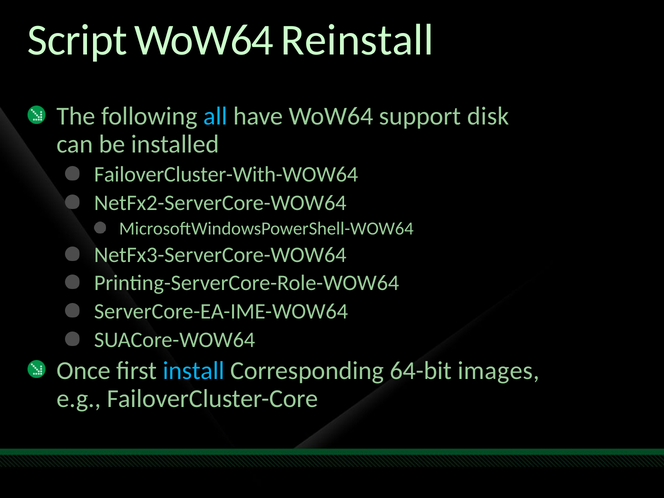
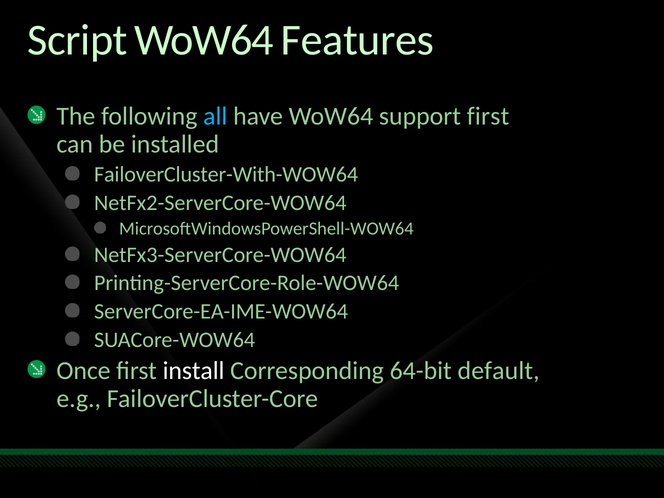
Reinstall: Reinstall -> Features (358, 40)
support disk: disk -> first (488, 116)
install colour: light blue -> white (194, 371)
images: images -> default (499, 371)
